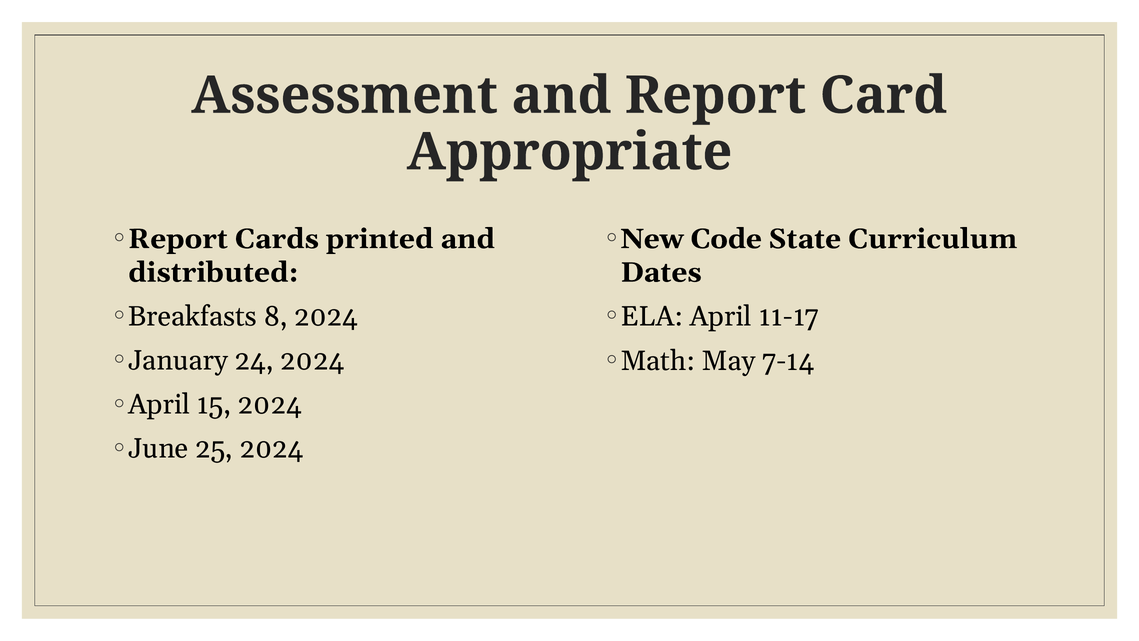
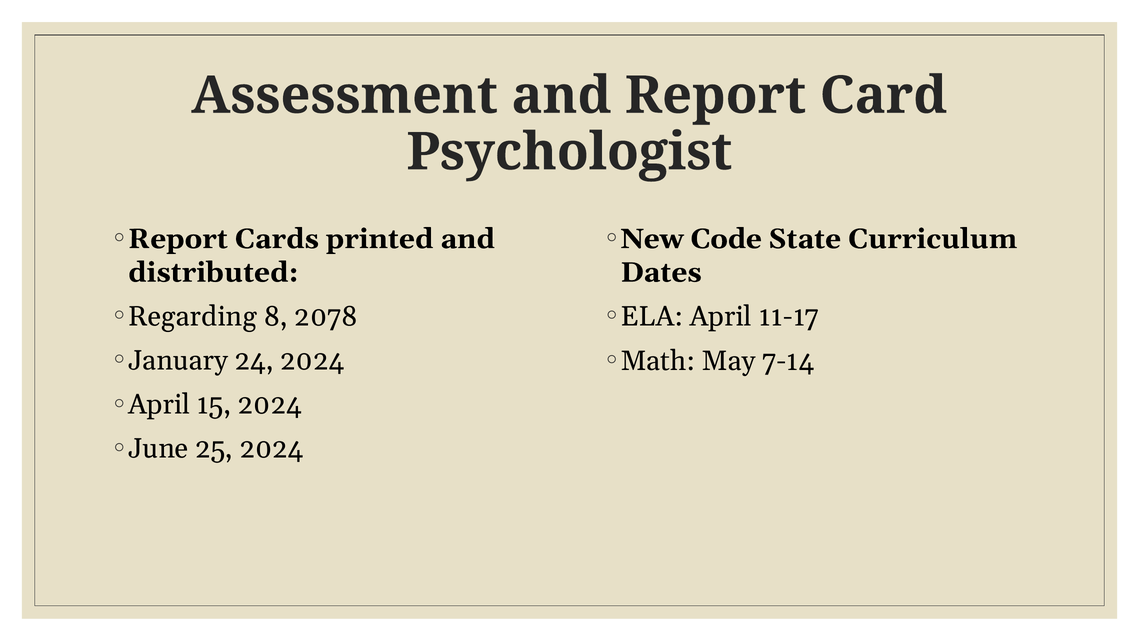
Appropriate: Appropriate -> Psychologist (569, 152)
Breakfasts: Breakfasts -> Regarding (192, 316)
8 2024: 2024 -> 2078 (326, 316)
